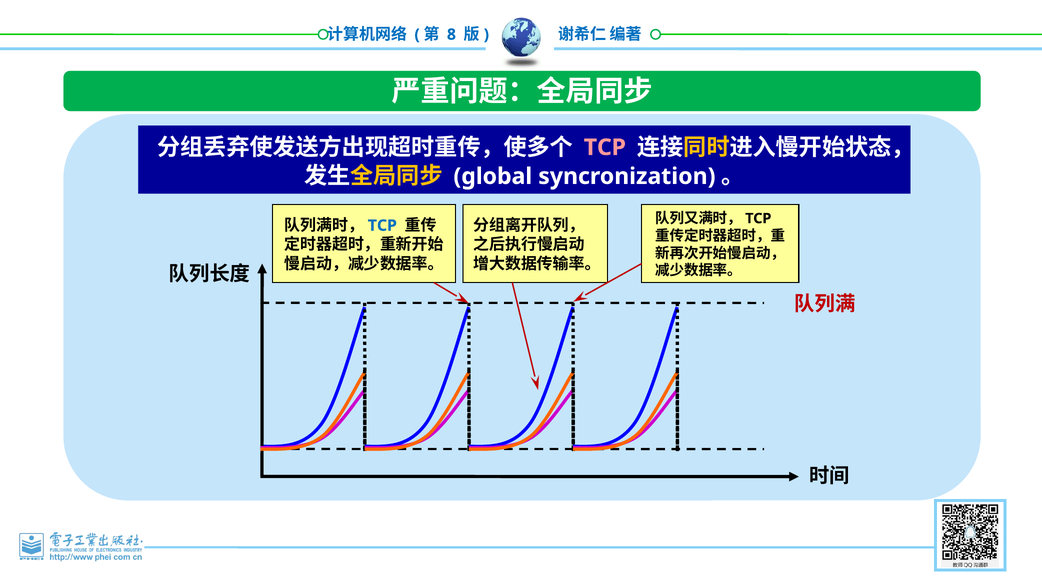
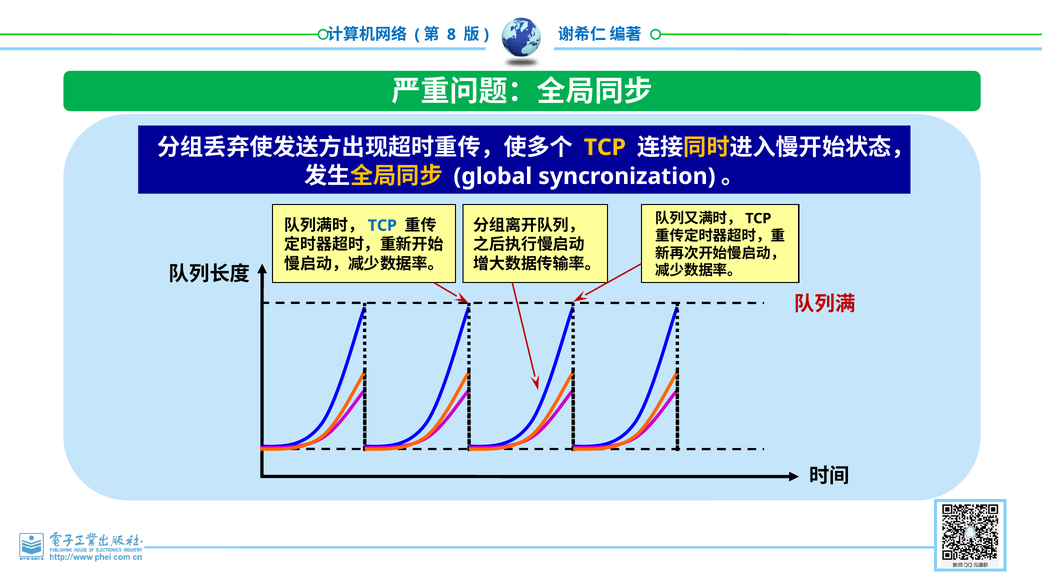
TCP colour: pink -> yellow (605, 147)
